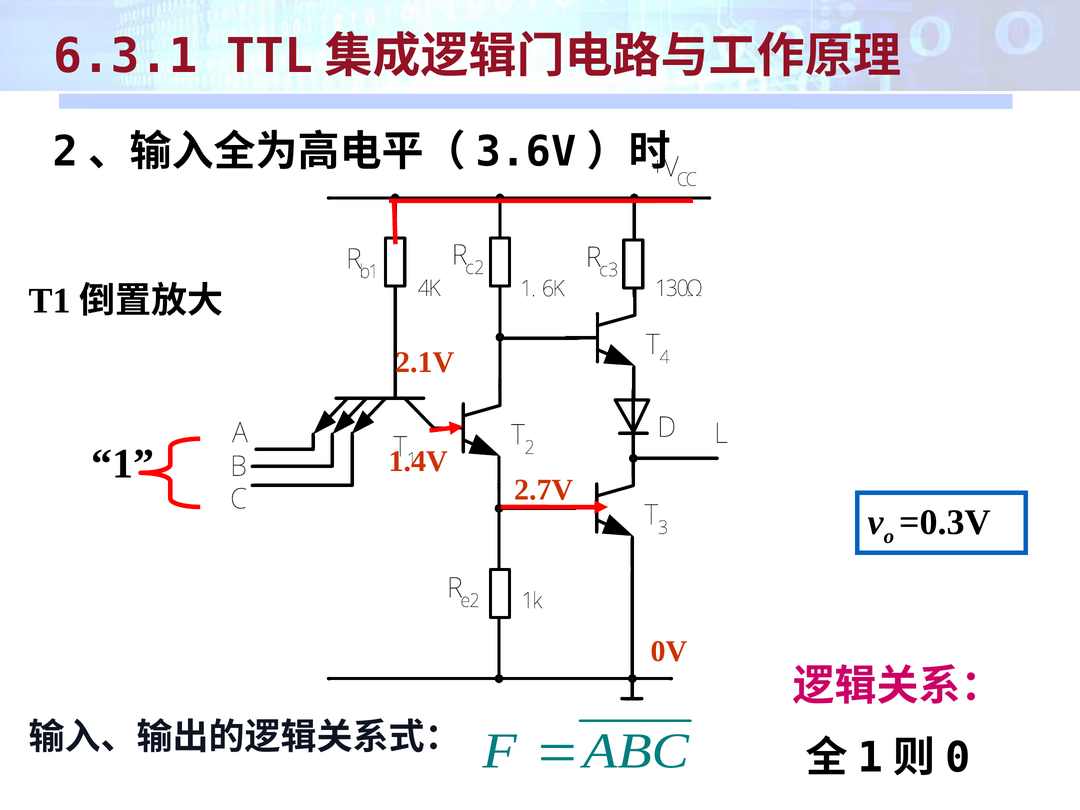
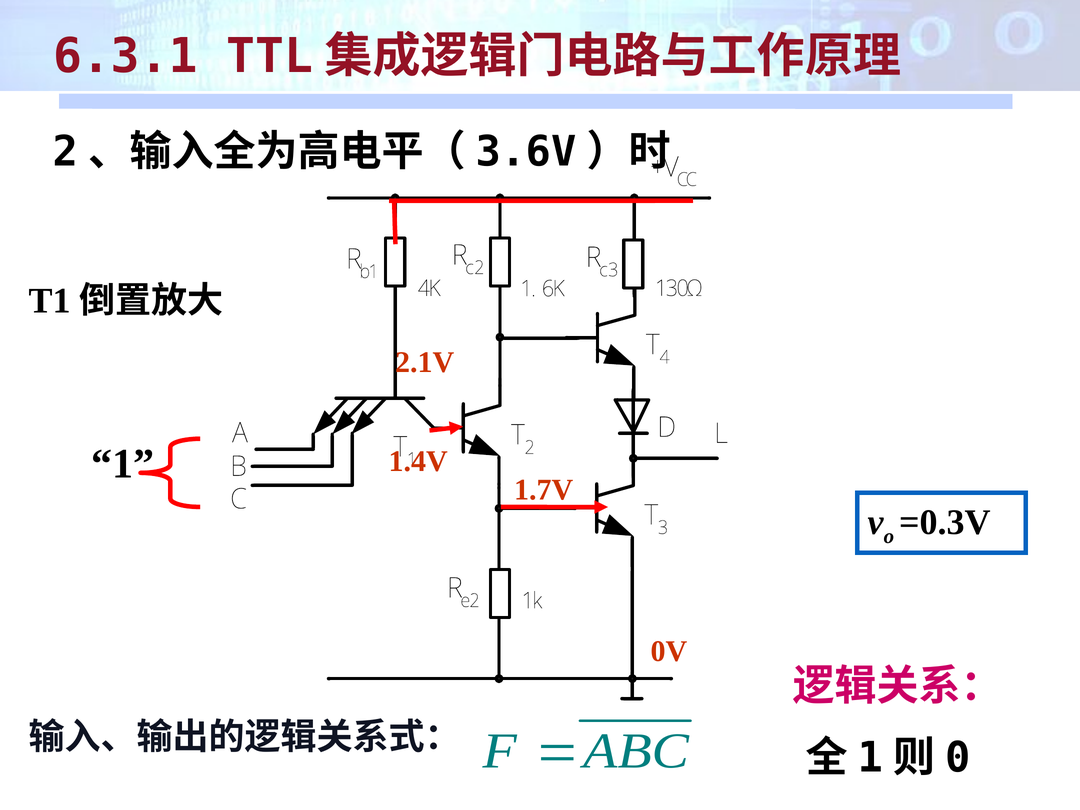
2.7V: 2.7V -> 1.7V (544, 490)
